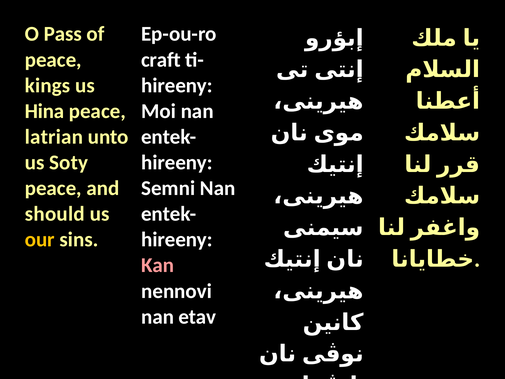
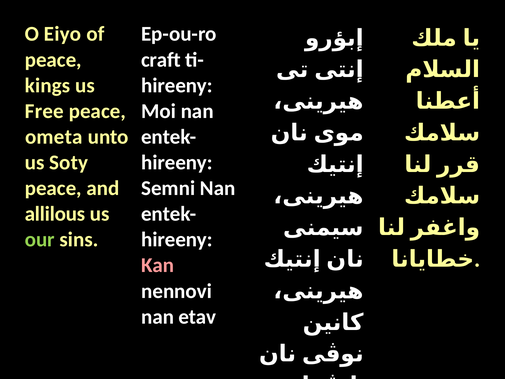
Pass: Pass -> Eiyo (63, 34)
Hina: Hina -> Free (44, 111)
latrian: latrian -> ometa (54, 137)
should: should -> allilous (55, 214)
our colour: yellow -> light green (40, 239)
